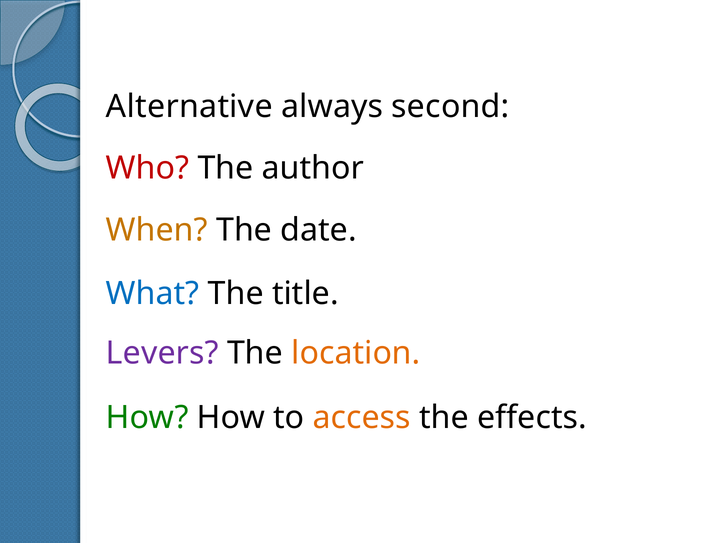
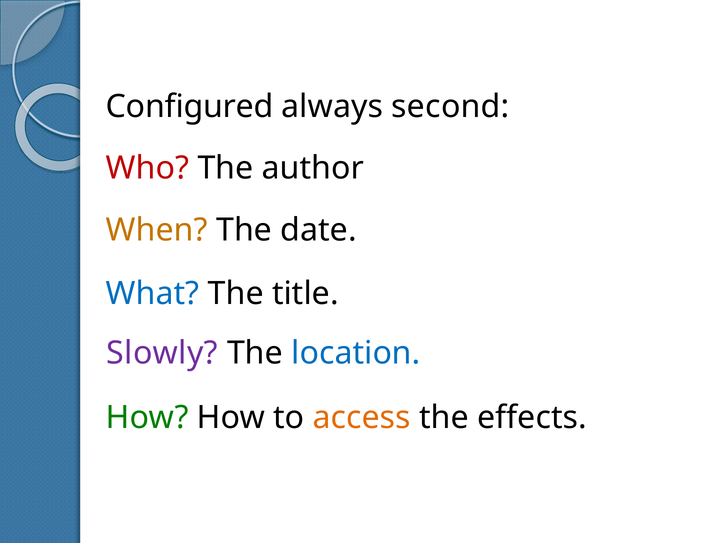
Alternative: Alternative -> Configured (190, 107)
Levers: Levers -> Slowly (162, 353)
location colour: orange -> blue (356, 353)
